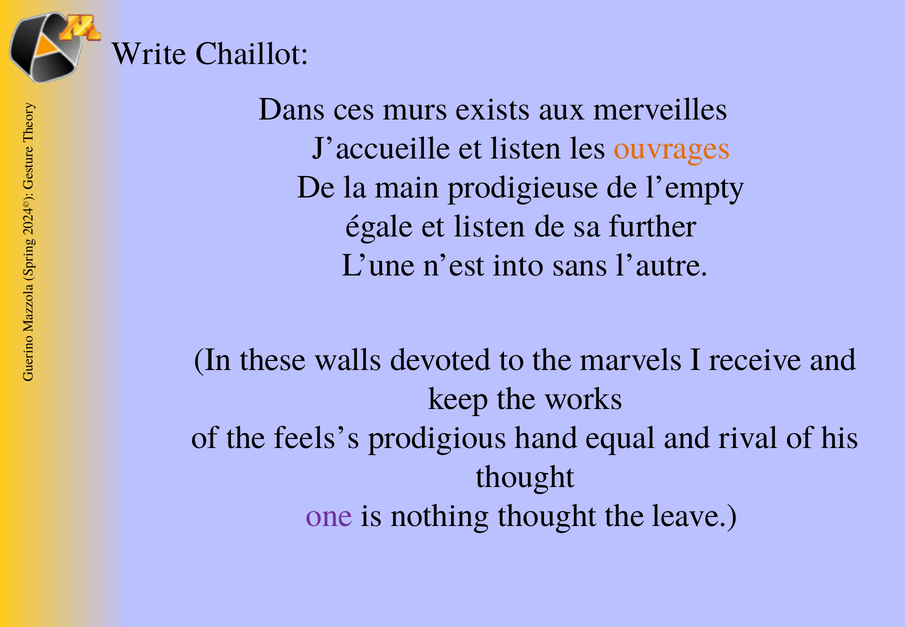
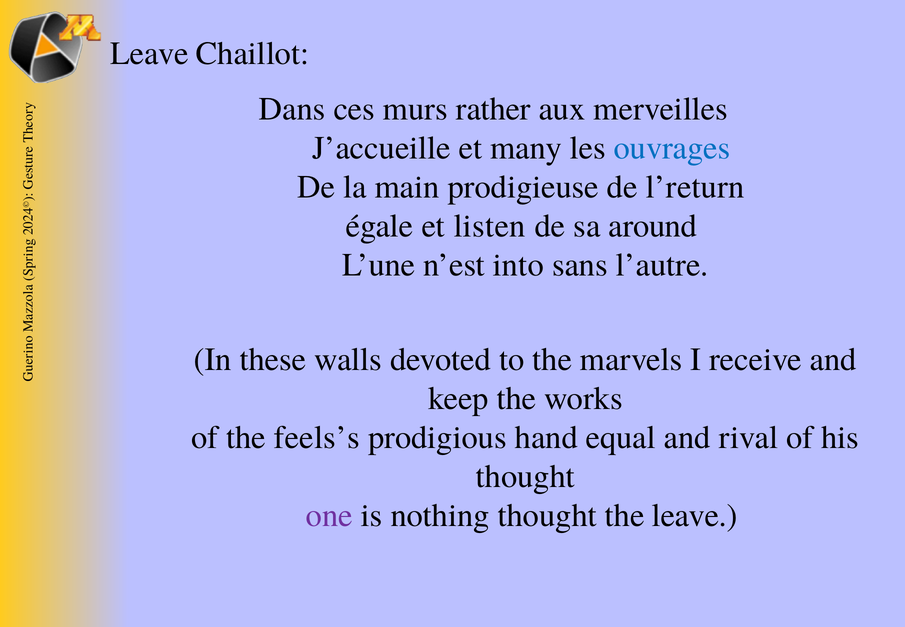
Write: Write -> Leave (149, 54)
exists: exists -> rather (493, 109)
J’accueille et listen: listen -> many (526, 148)
ouvrages colour: orange -> blue (672, 148)
l’empty: l’empty -> l’return (695, 187)
further: further -> around (653, 226)
